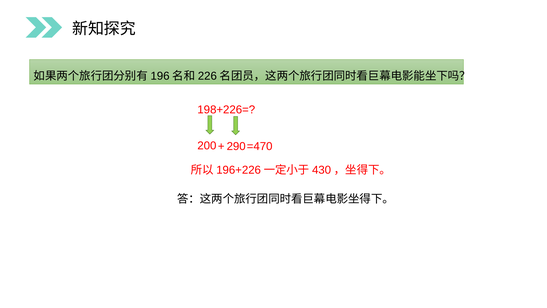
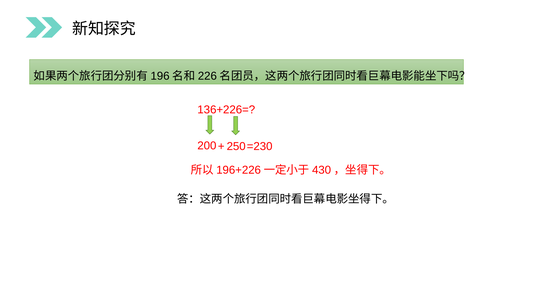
198+226=: 198+226= -> 136+226= (226, 110)
290: 290 -> 250 (236, 146)
=470: =470 -> =230 (260, 146)
